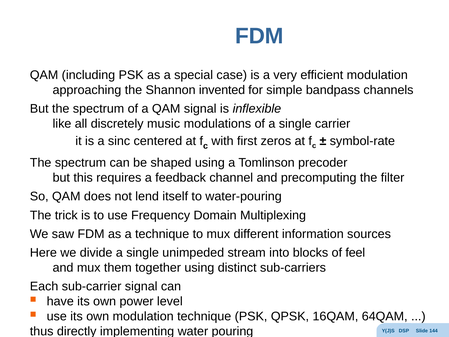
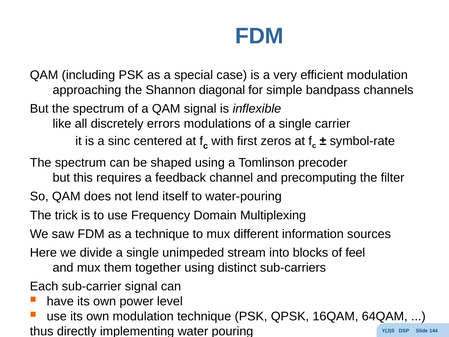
invented: invented -> diagonal (222, 90)
music: music -> errors (164, 124)
